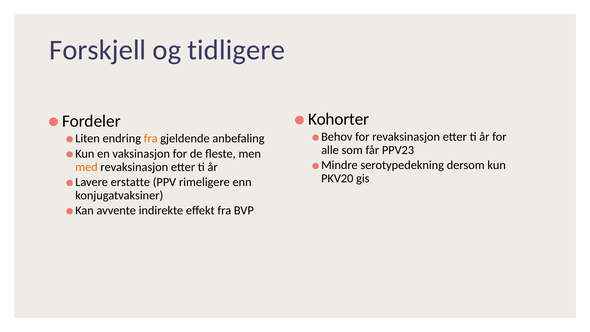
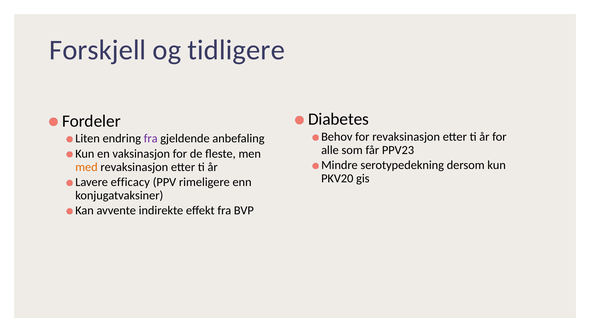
Kohorter: Kohorter -> Diabetes (339, 119)
fra colour: orange -> purple (151, 139)
erstatte: erstatte -> efficacy (130, 182)
